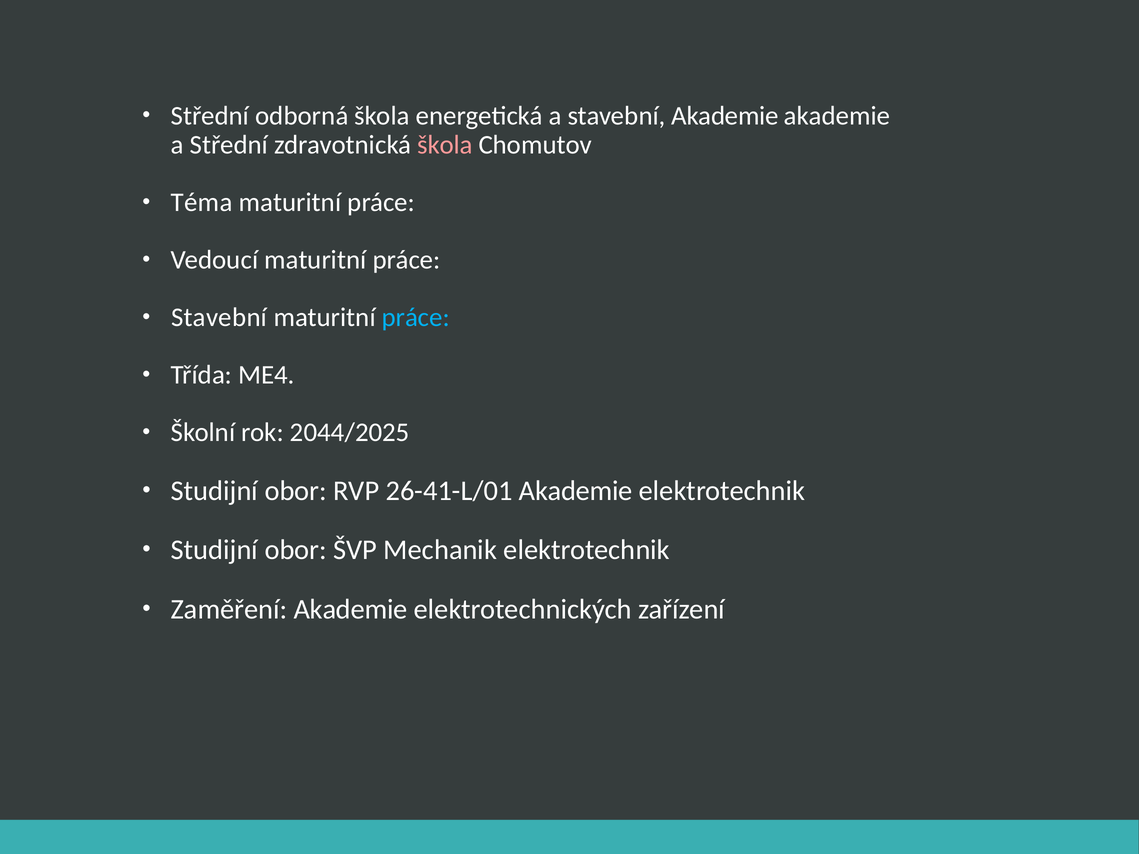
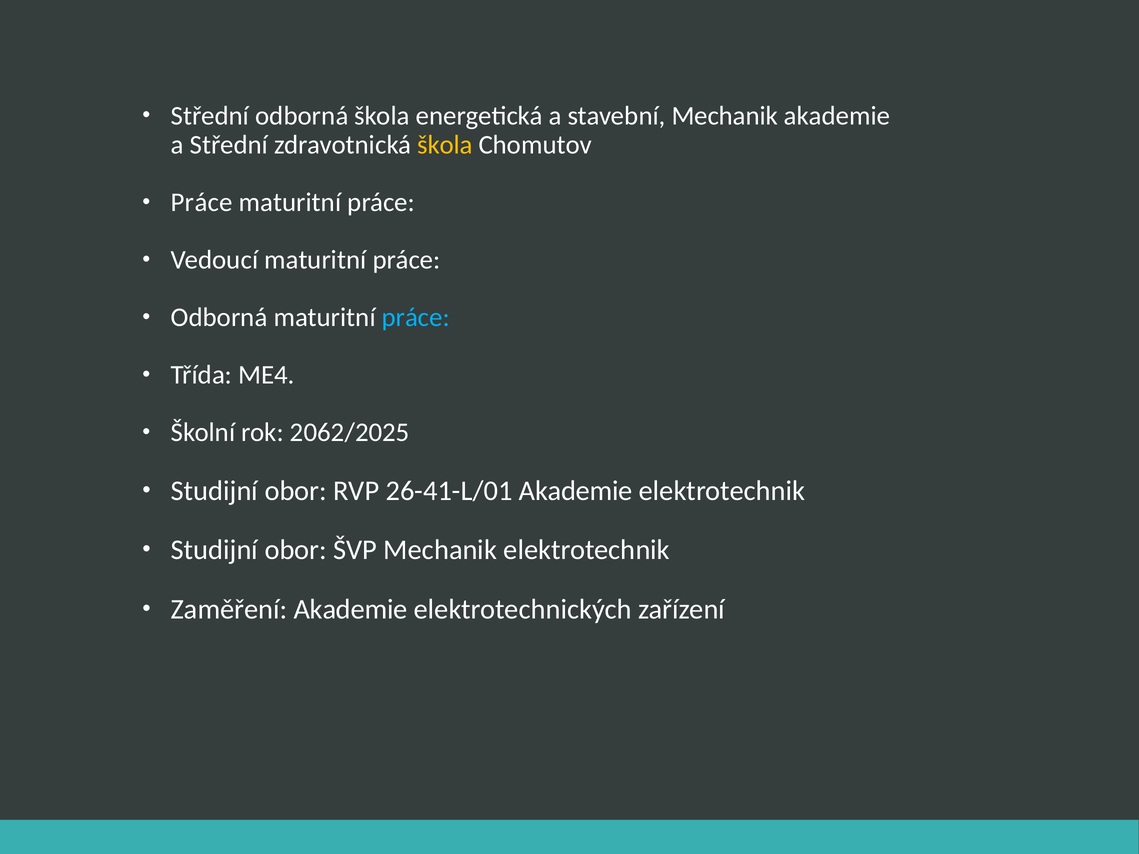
stavební Akademie: Akademie -> Mechanik (725, 116)
škola colour: pink -> yellow (445, 145)
Téma: Téma -> Práce (202, 202)
Stavební: Stavební -> Odborná (219, 317)
2044/2025: 2044/2025 -> 2062/2025 (350, 432)
